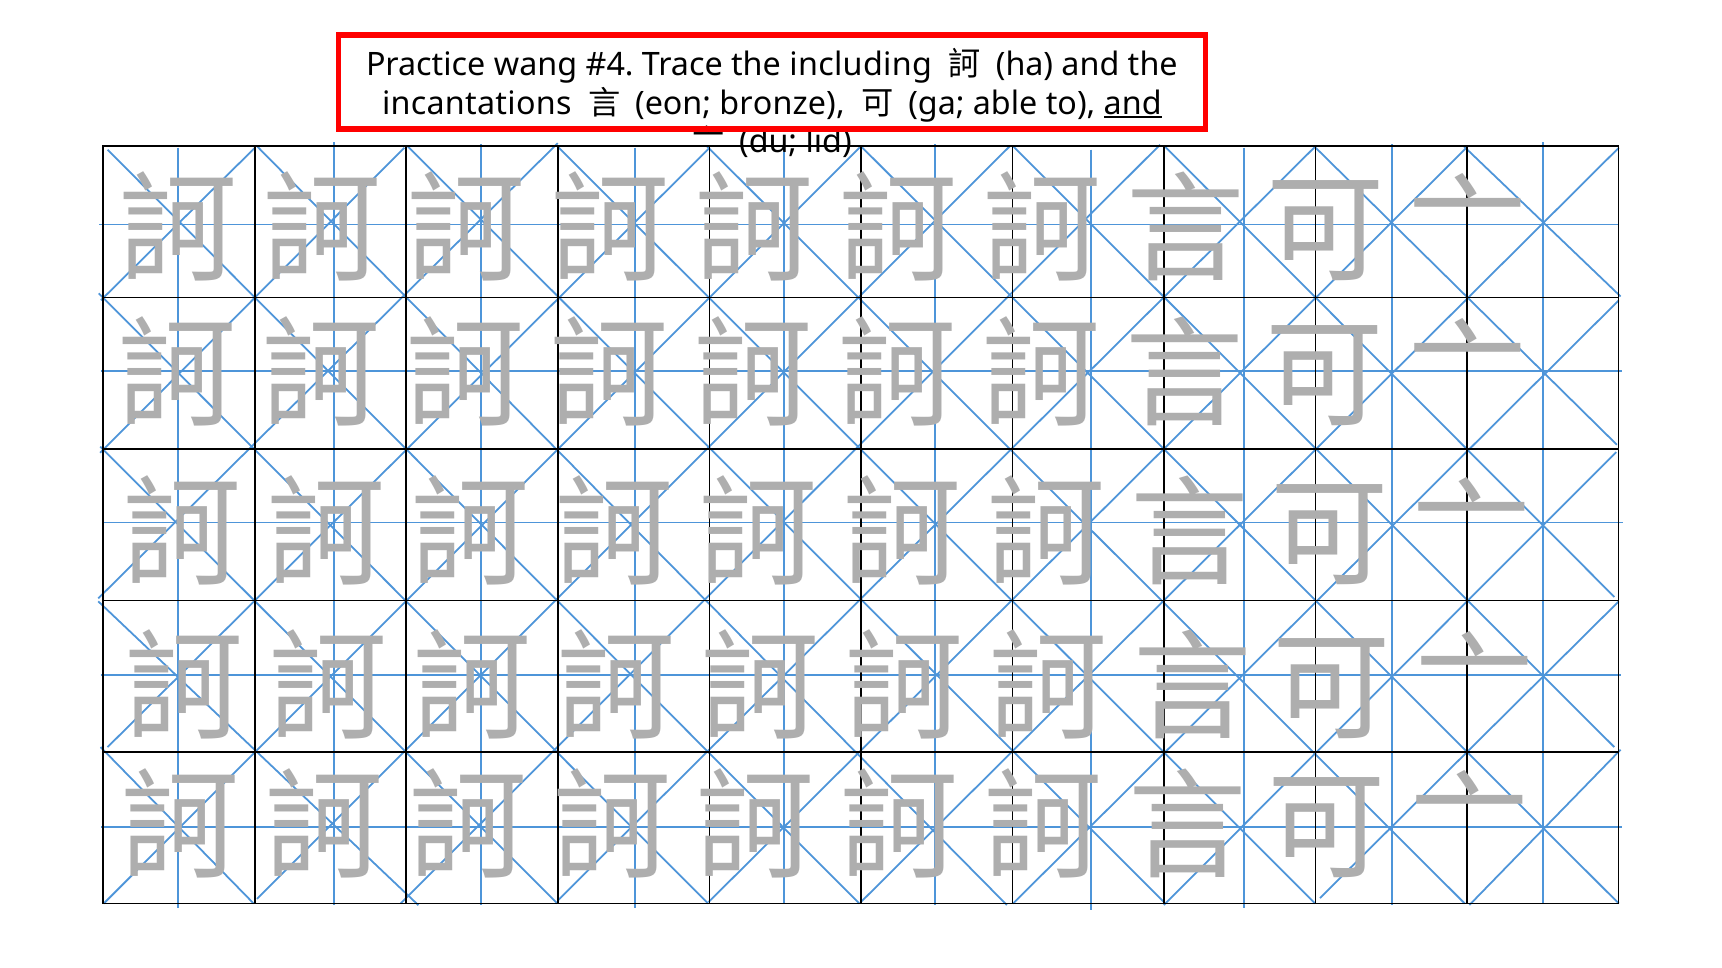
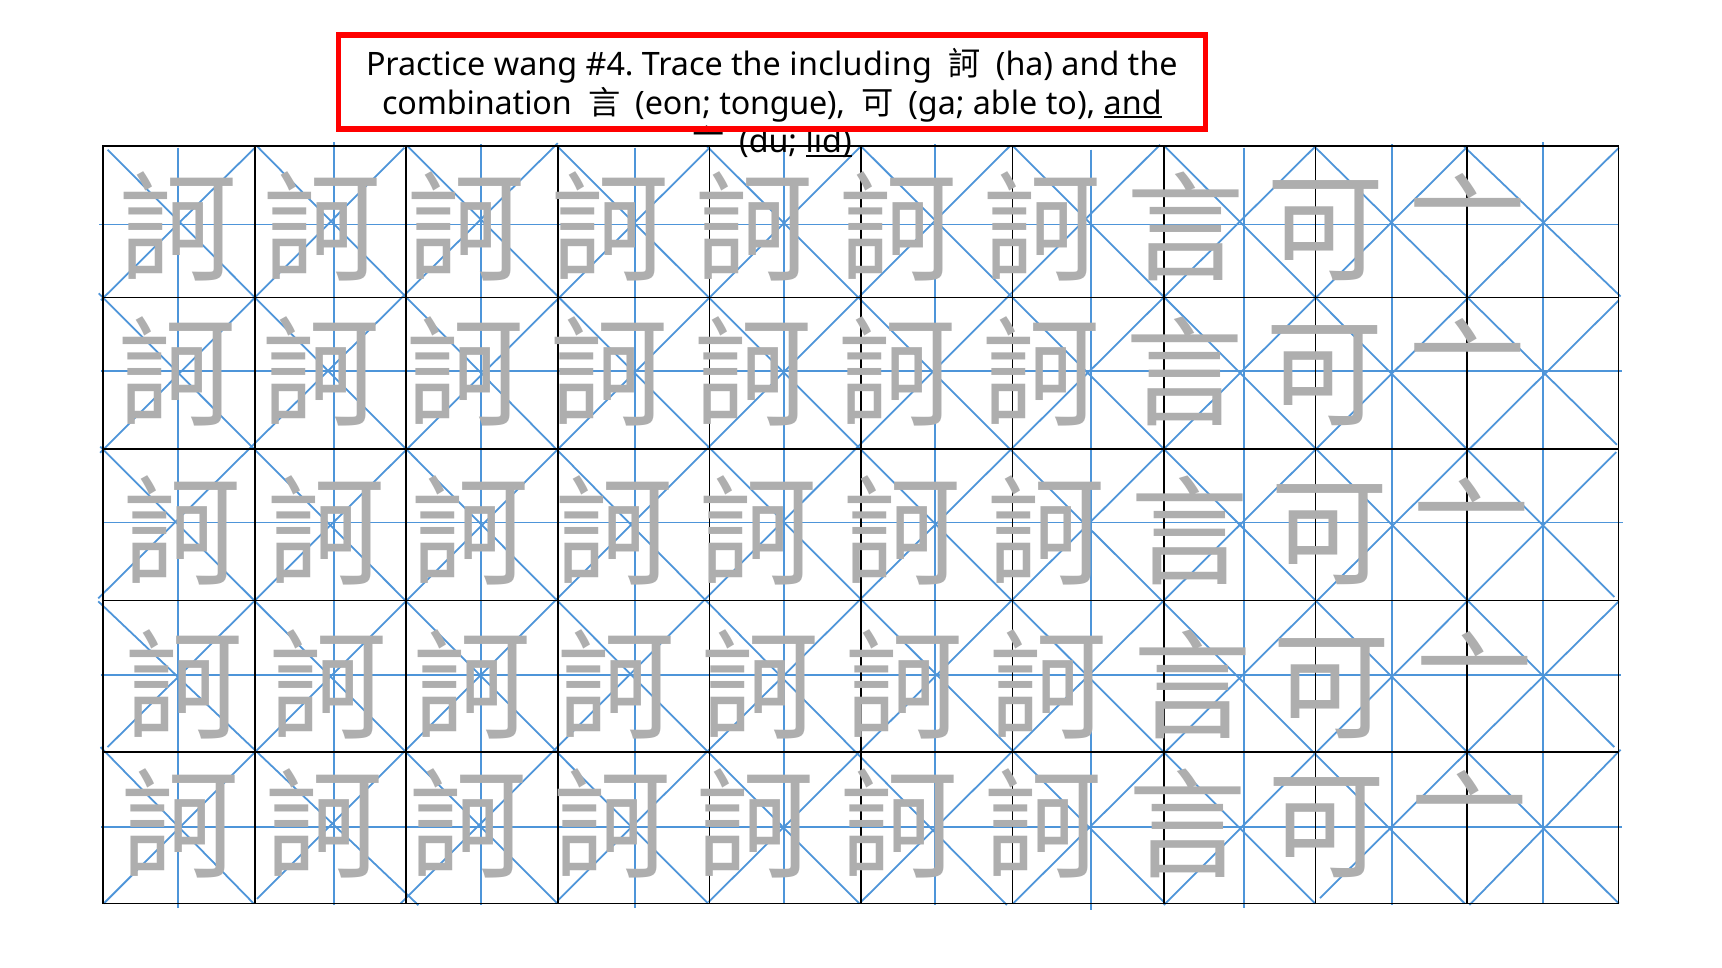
incantations: incantations -> combination (477, 104)
bronze: bronze -> tongue (782, 104)
lid underline: none -> present (829, 142)
